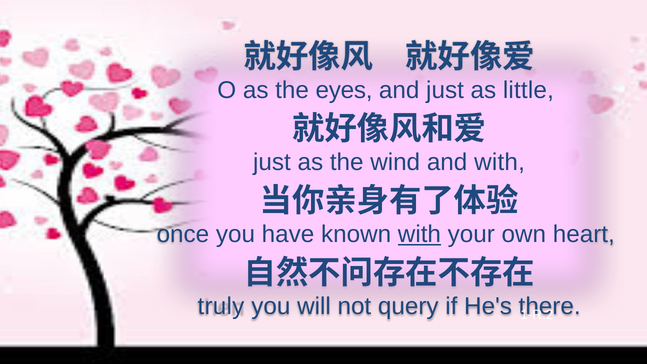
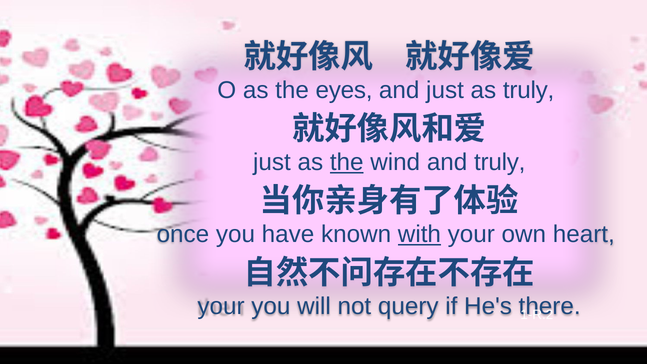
as little: little -> truly (529, 90)
the underline: none -> present (347, 162)
and with: with -> truly (500, 162)
truly: truly -> your (221, 306)
